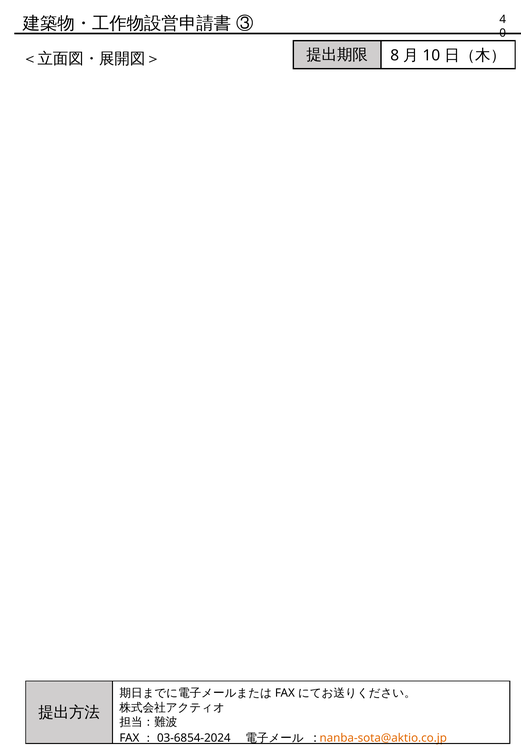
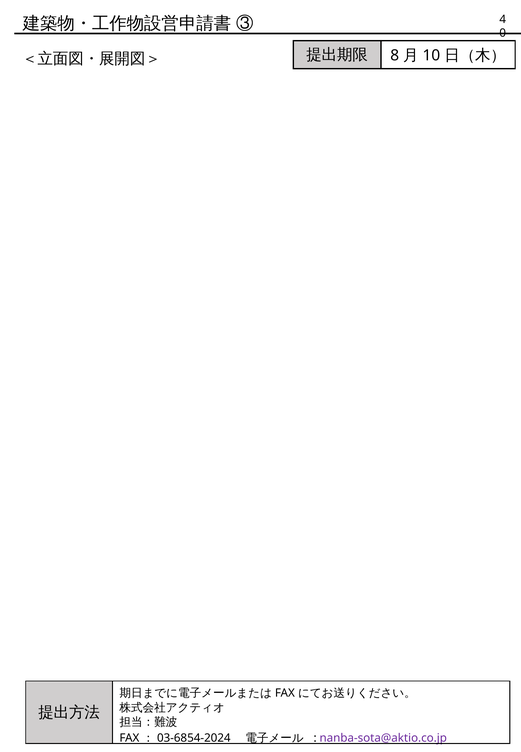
nanba-sota@aktio.co.jp colour: orange -> purple (383, 739)
